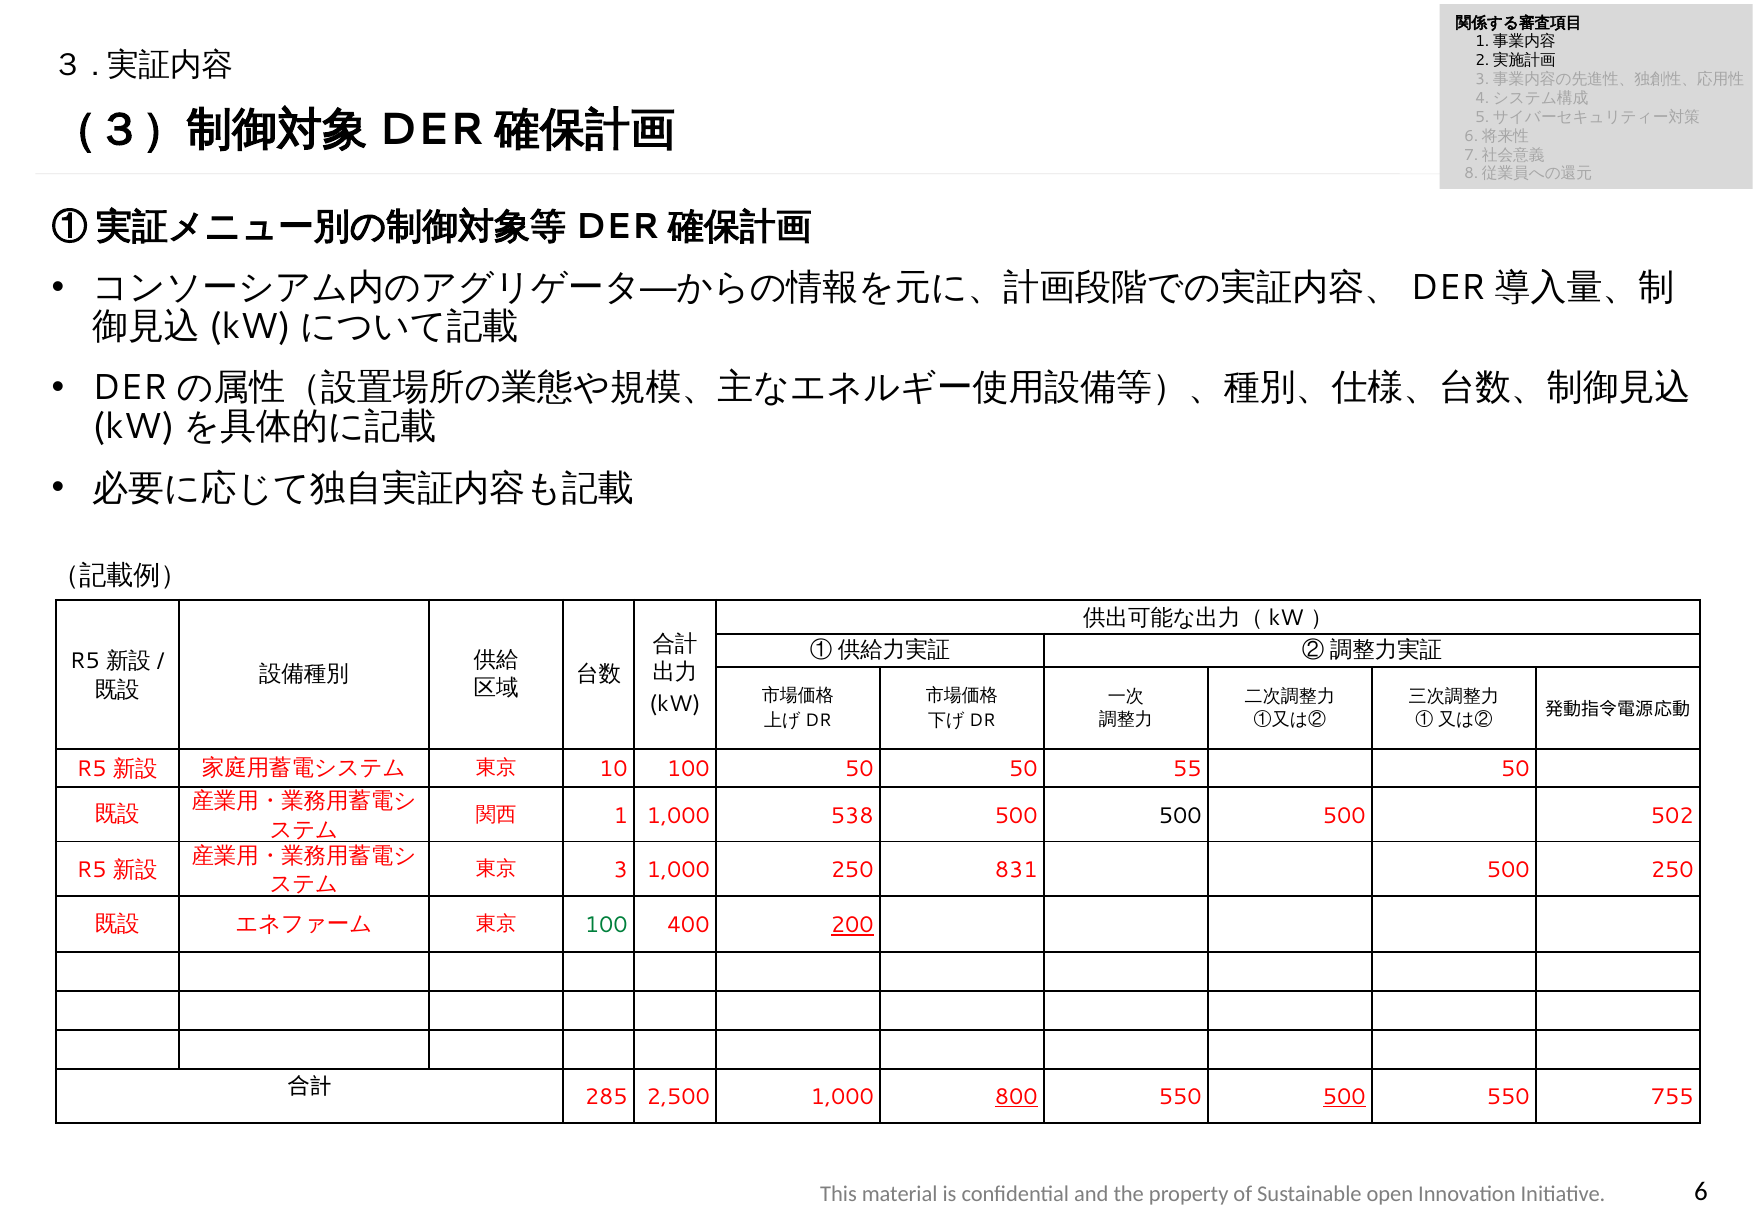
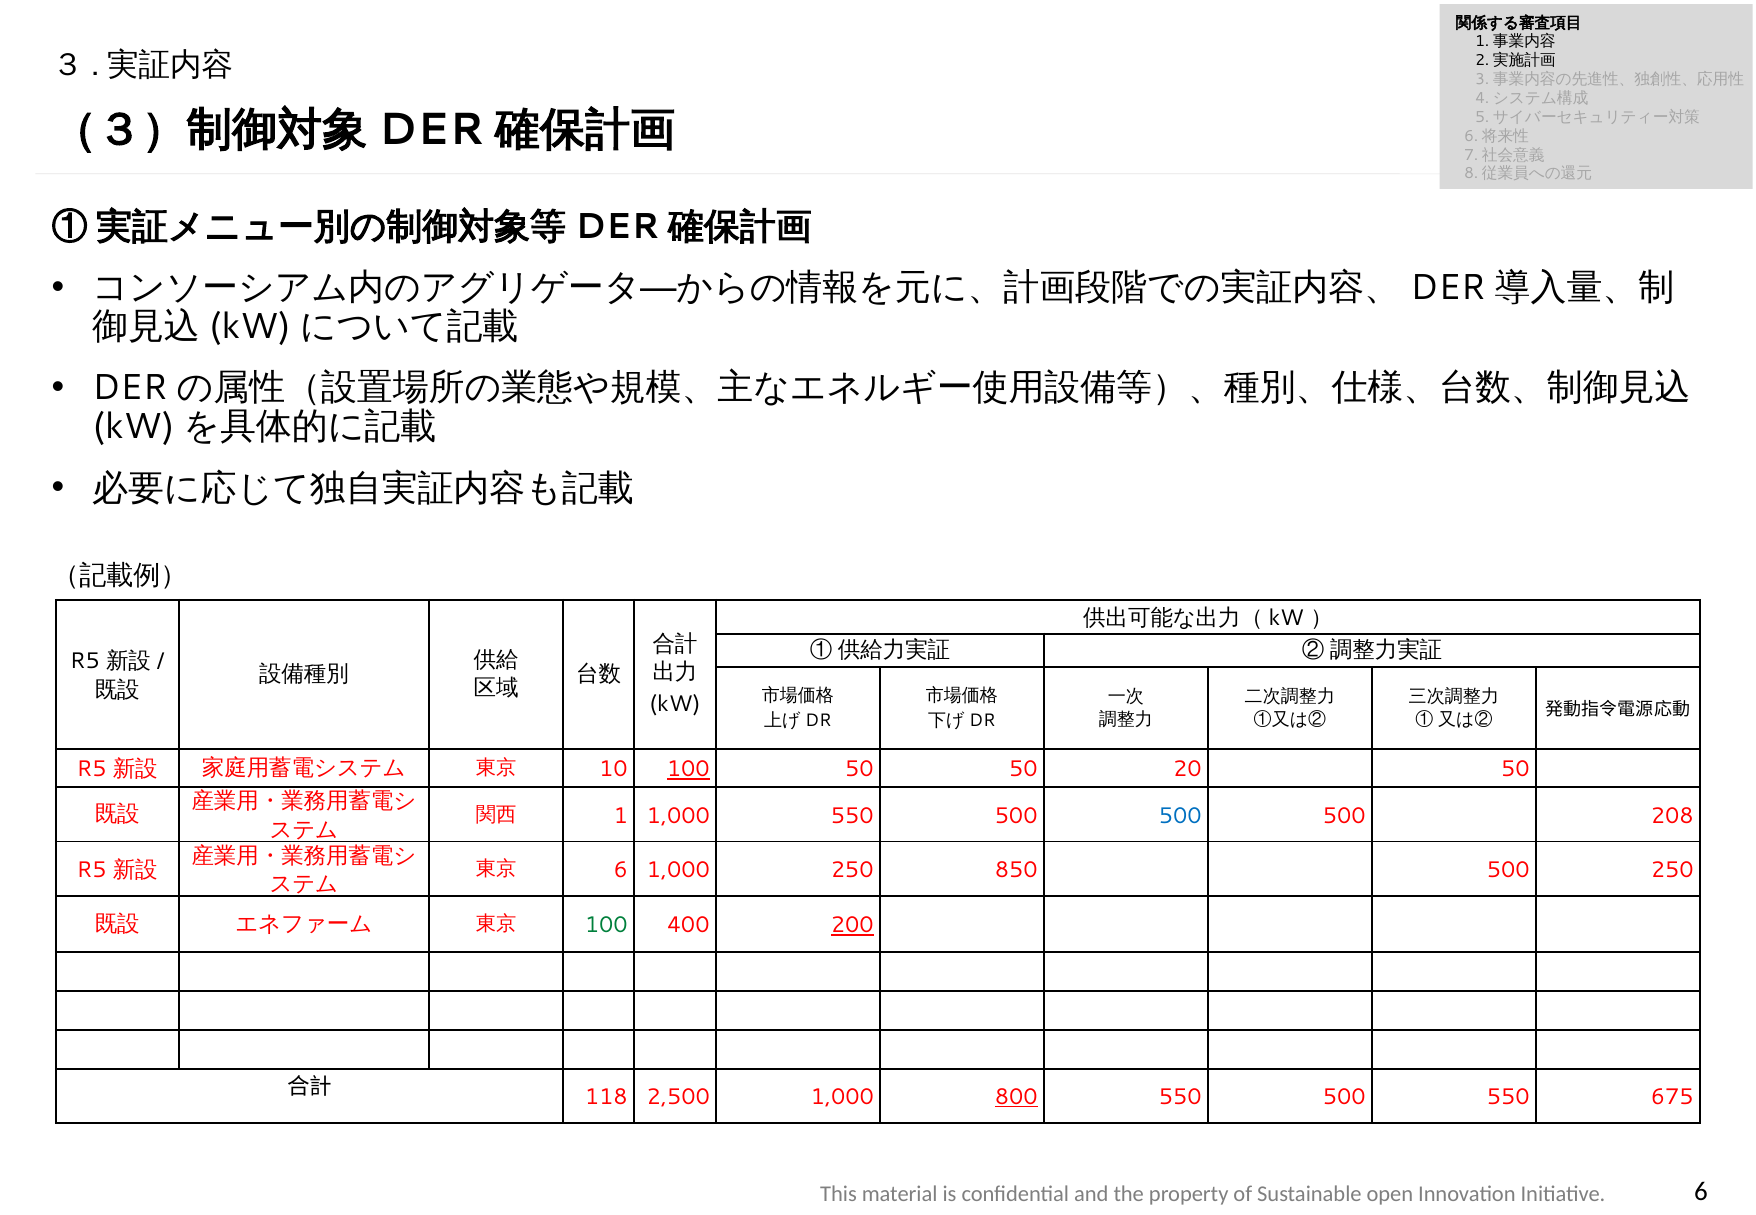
100 underline: none -> present (688, 770)
55: 55 -> 20 (1187, 770)
1,000 538: 538 -> 550 (852, 816)
500 colour: black -> blue (1180, 816)
502: 502 -> 208 (1672, 816)
3: 3 -> 6 (621, 870)
831: 831 -> 850 (1016, 870)
285: 285 -> 118 (606, 1098)
500 underline: present -> none (1344, 1098)
755: 755 -> 675 (1672, 1098)
